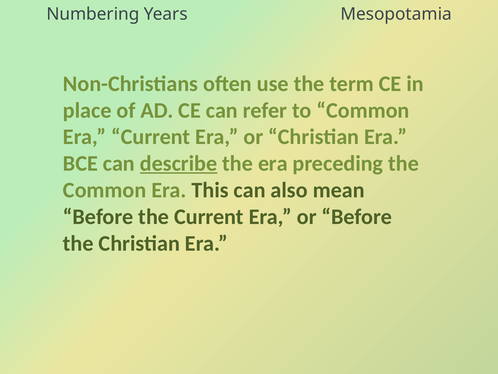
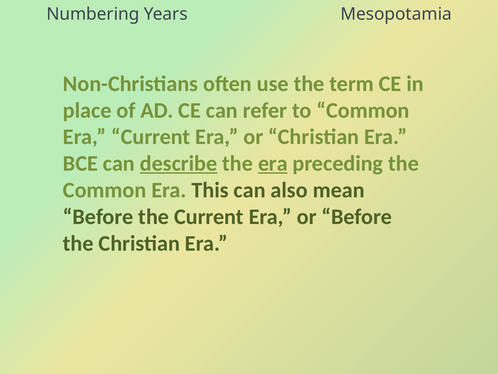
era underline: none -> present (273, 163)
